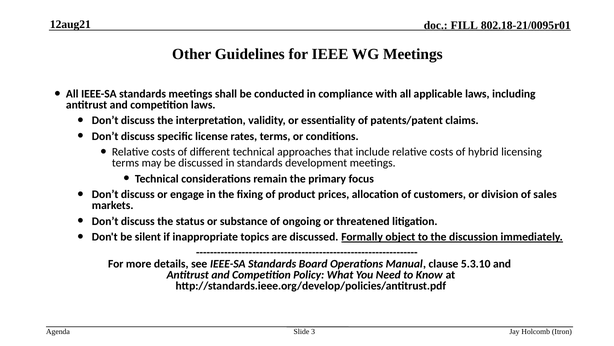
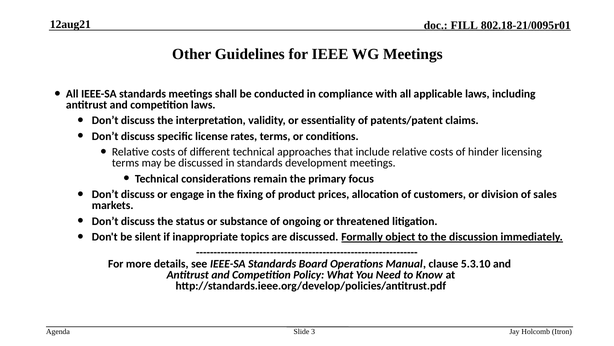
hybrid: hybrid -> hinder (483, 152)
